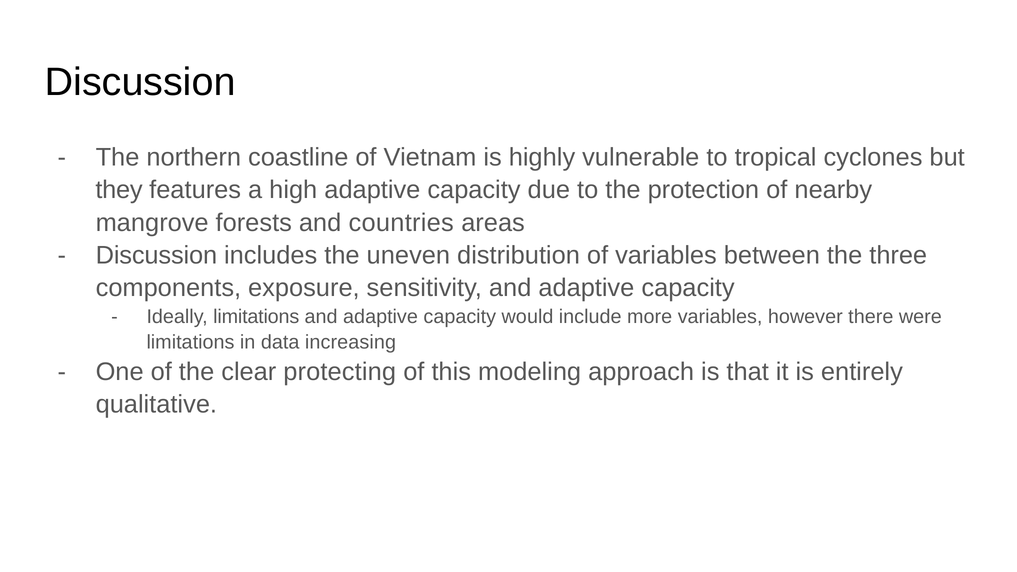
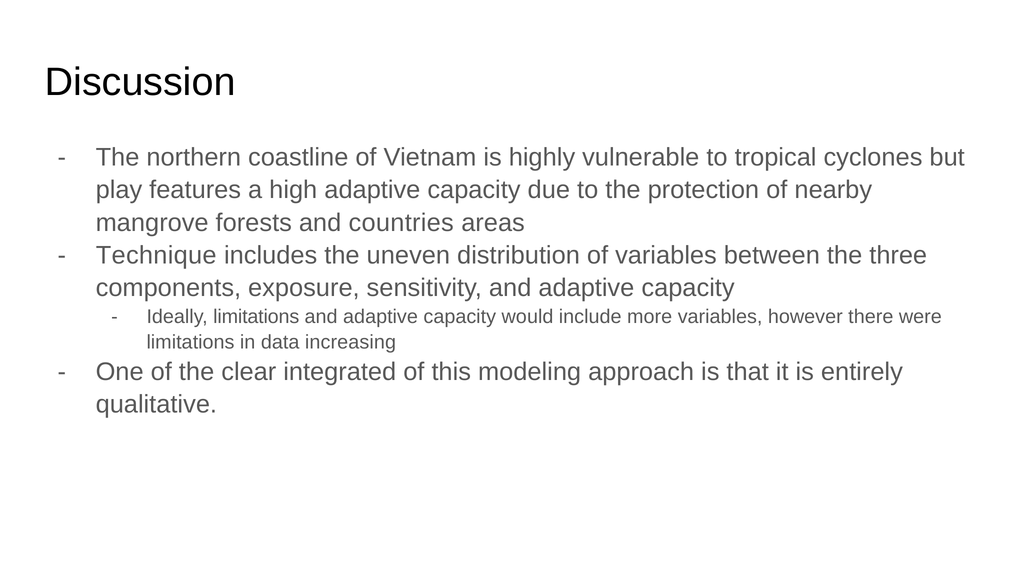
they: they -> play (119, 190)
Discussion: Discussion -> Technique (156, 255)
protecting: protecting -> integrated (340, 372)
